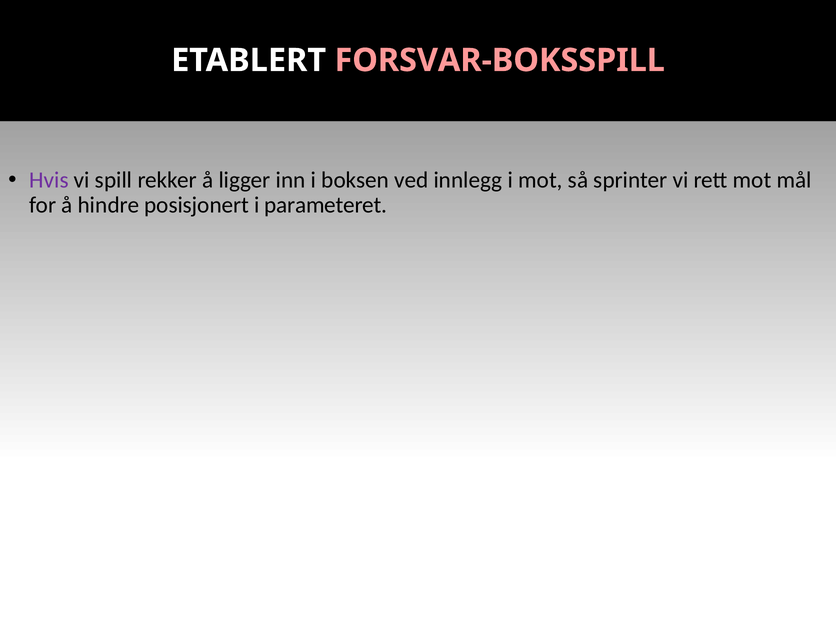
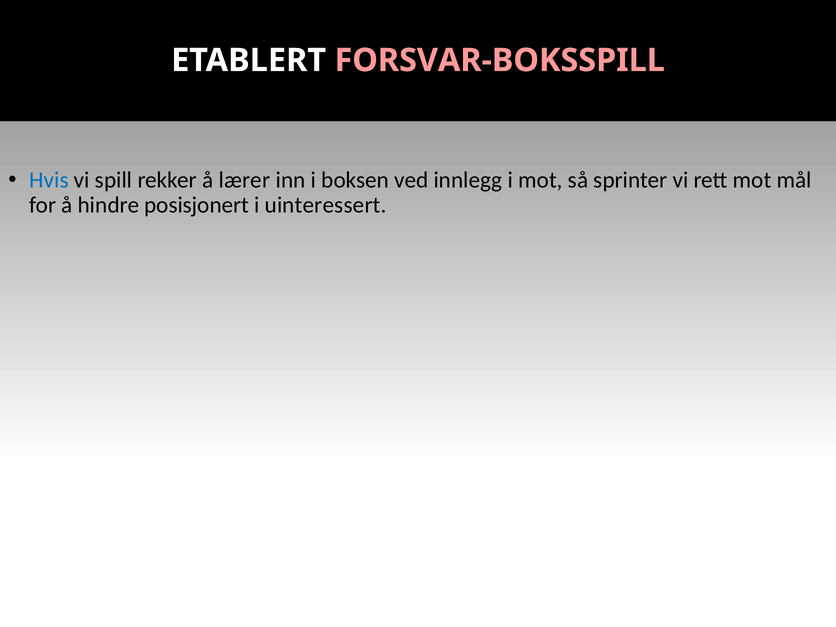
Hvis colour: purple -> blue (49, 180)
ligger: ligger -> lærer (244, 180)
parameteret: parameteret -> uinteressert (326, 205)
